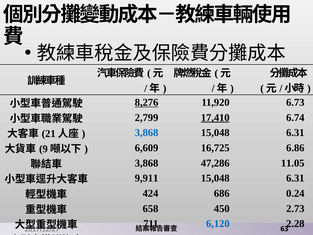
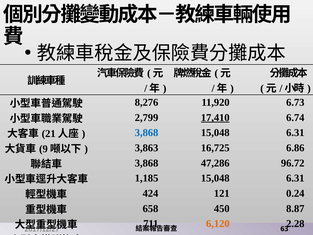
8,276 underline: present -> none (147, 102)
6,609: 6,609 -> 3,863 (147, 148)
11.05: 11.05 -> 96.72 (293, 163)
9,911: 9,911 -> 1,185 (147, 178)
686: 686 -> 121 (222, 193)
2.73: 2.73 -> 8.87 (295, 208)
6,120 colour: blue -> orange (218, 224)
